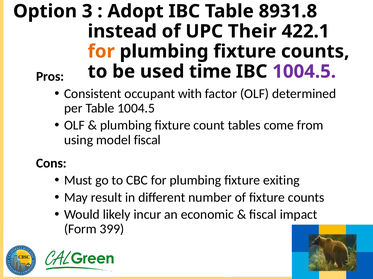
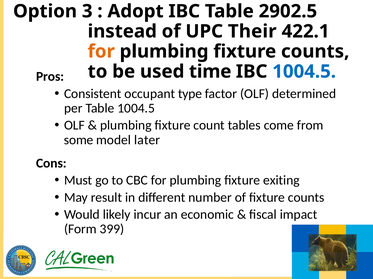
8931.8: 8931.8 -> 2902.5 (288, 11)
1004.5 colour: purple -> blue (304, 72)
with: with -> type (190, 94)
using: using -> some (79, 140)
model fiscal: fiscal -> later (147, 140)
